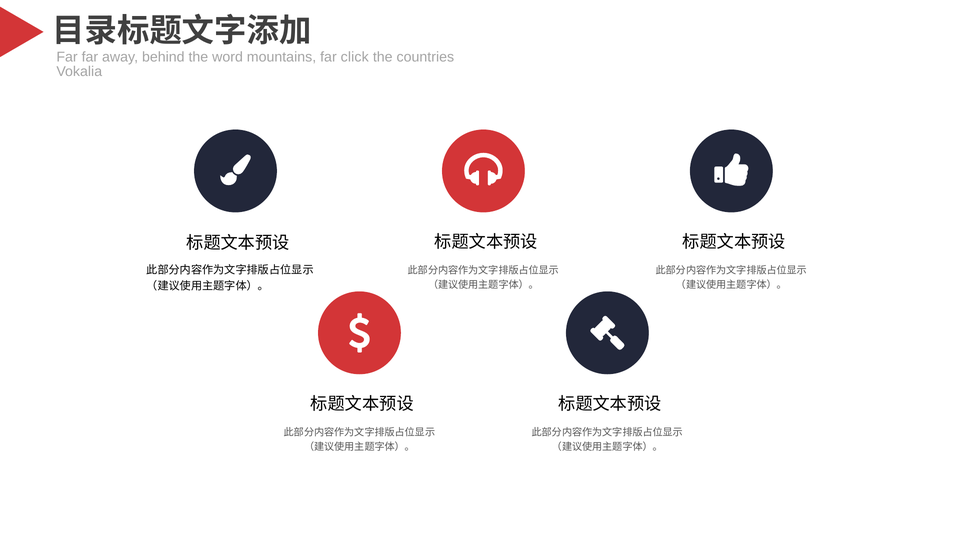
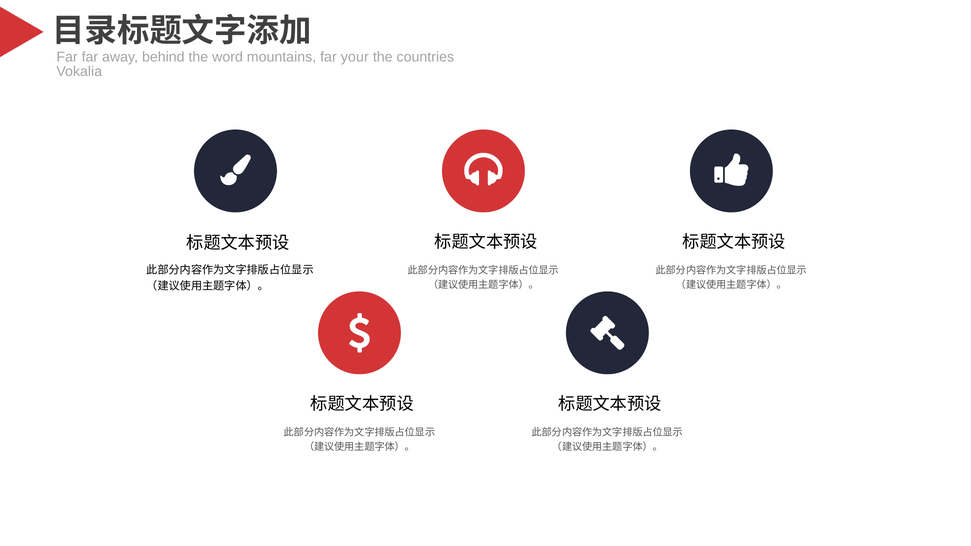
click: click -> your (355, 57)
